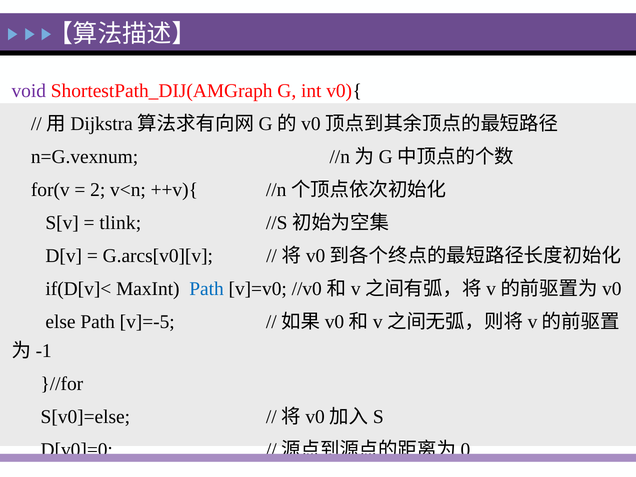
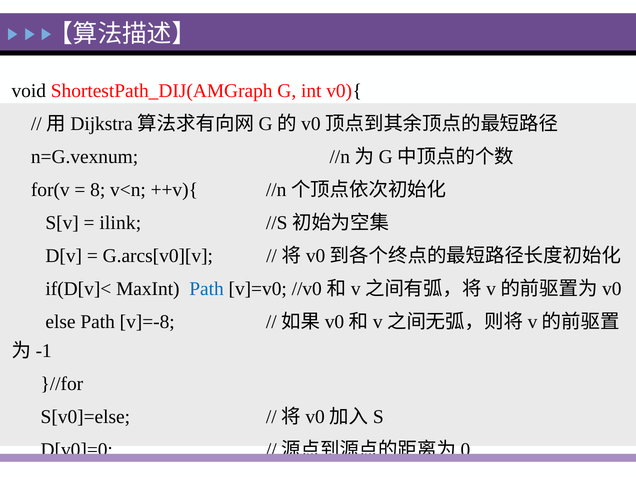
void colour: purple -> black (29, 91)
2: 2 -> 8 (98, 190)
tlink: tlink -> ilink (120, 223)
v]=-5: v]=-5 -> v]=-8 (147, 322)
